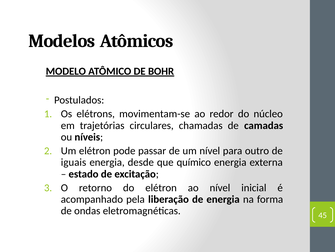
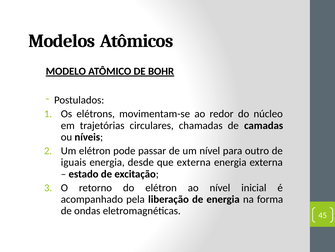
que químico: químico -> externa (194, 162)
